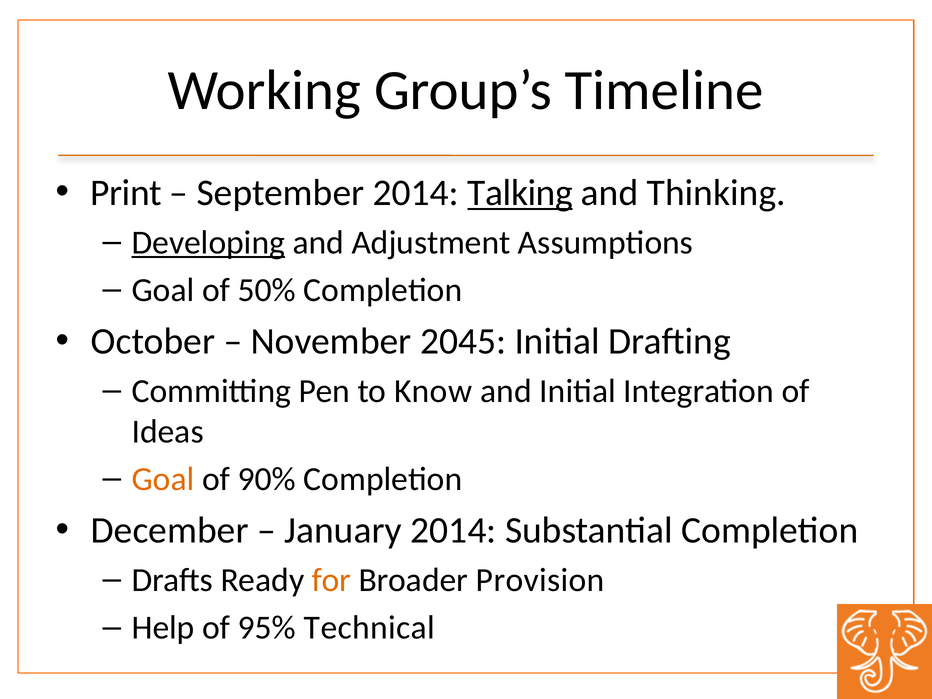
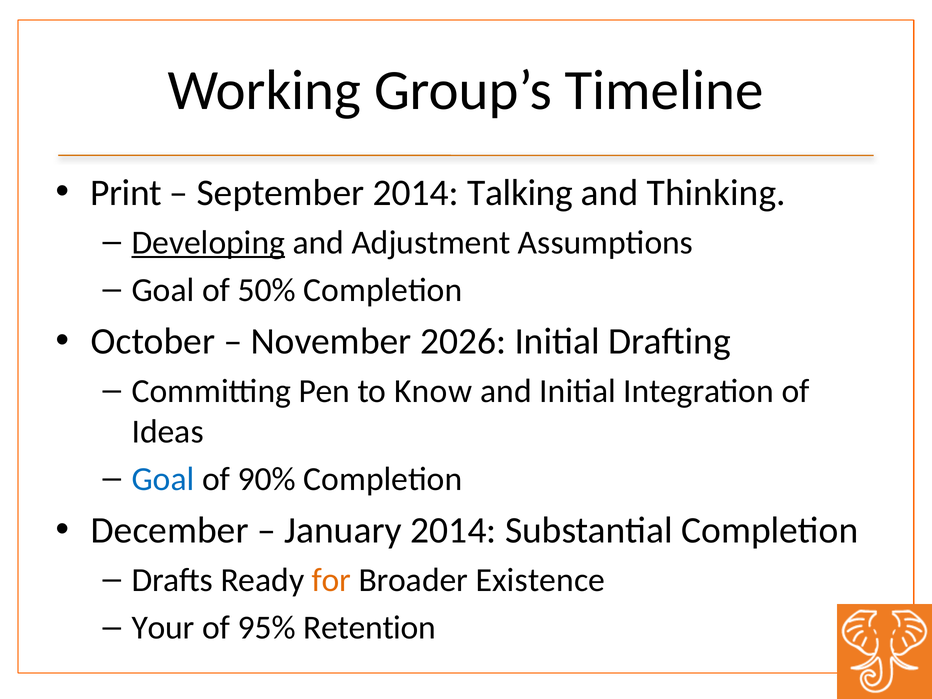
Talking underline: present -> none (520, 193)
2045: 2045 -> 2026 (463, 342)
Goal colour: orange -> blue (163, 479)
Provision: Provision -> Existence (540, 580)
Help: Help -> Your (163, 628)
Technical: Technical -> Retention (370, 628)
